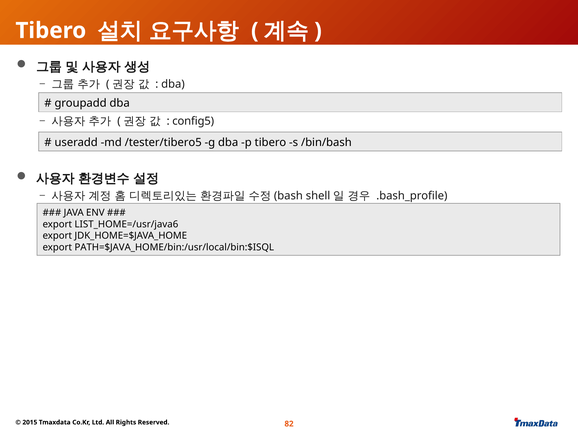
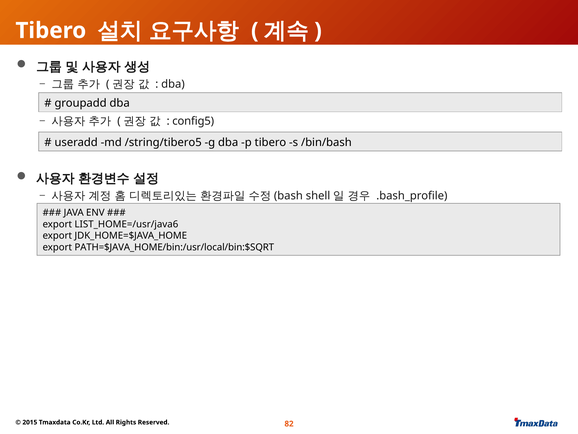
/tester/tibero5: /tester/tibero5 -> /string/tibero5 (163, 142)
PATH=$JAVA_HOME/bin:/usr/local/bin:$ISQL: PATH=$JAVA_HOME/bin:/usr/local/bin:$ISQL -> PATH=$JAVA_HOME/bin:/usr/local/bin:$SQRT (174, 247)
